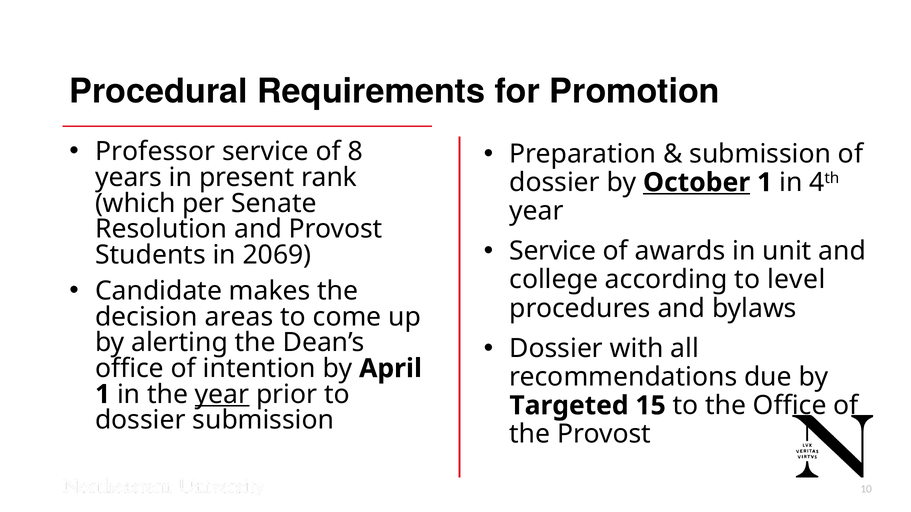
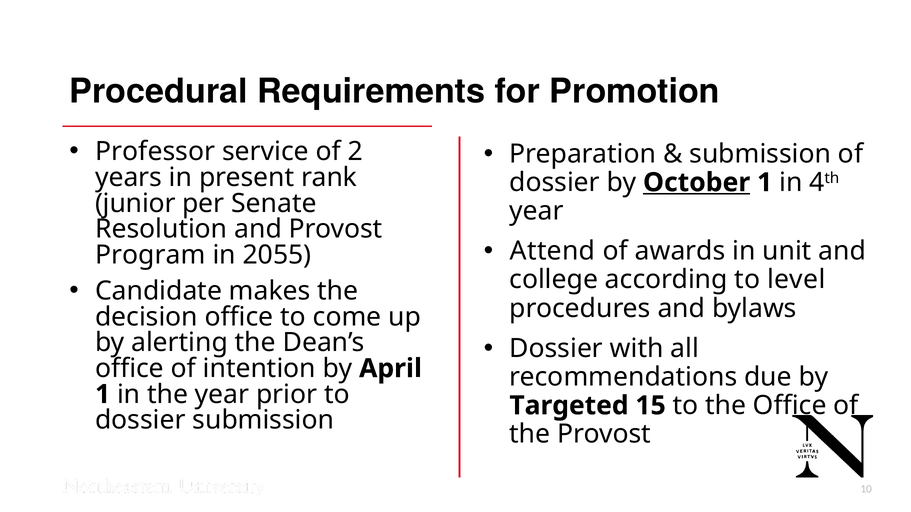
8: 8 -> 2 (355, 152)
which: which -> junior (135, 203)
Service: Service -> Attend (553, 251)
Students: Students -> Program (150, 255)
2069: 2069 -> 2055 (277, 255)
decision areas: areas -> office (239, 317)
year underline: present -> none (222, 395)
